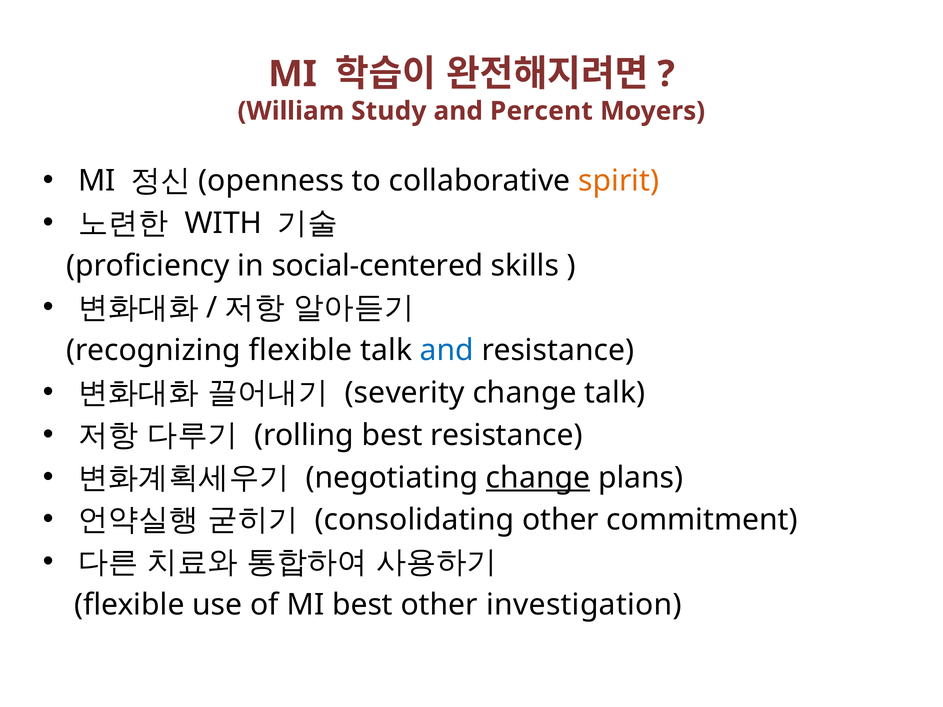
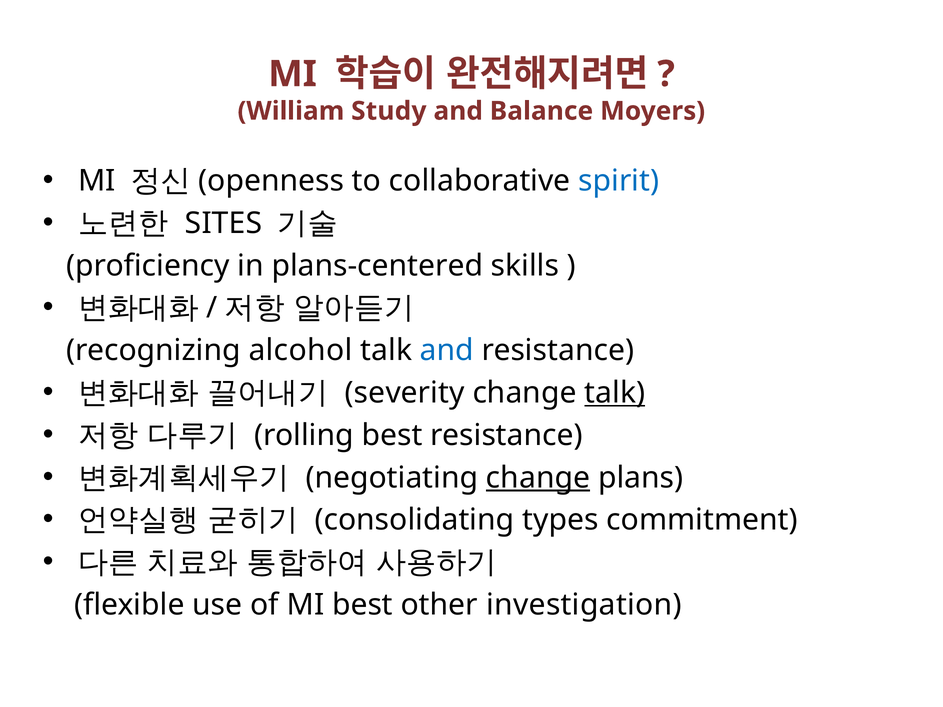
Percent: Percent -> Balance (541, 111)
spirit colour: orange -> blue (619, 181)
WITH: WITH -> SITES (224, 223)
social-centered: social-centered -> plans-centered (377, 266)
recognizing flexible: flexible -> alcohol (300, 351)
talk underline: none -> present (615, 393)
consolidating other: other -> types (560, 520)
